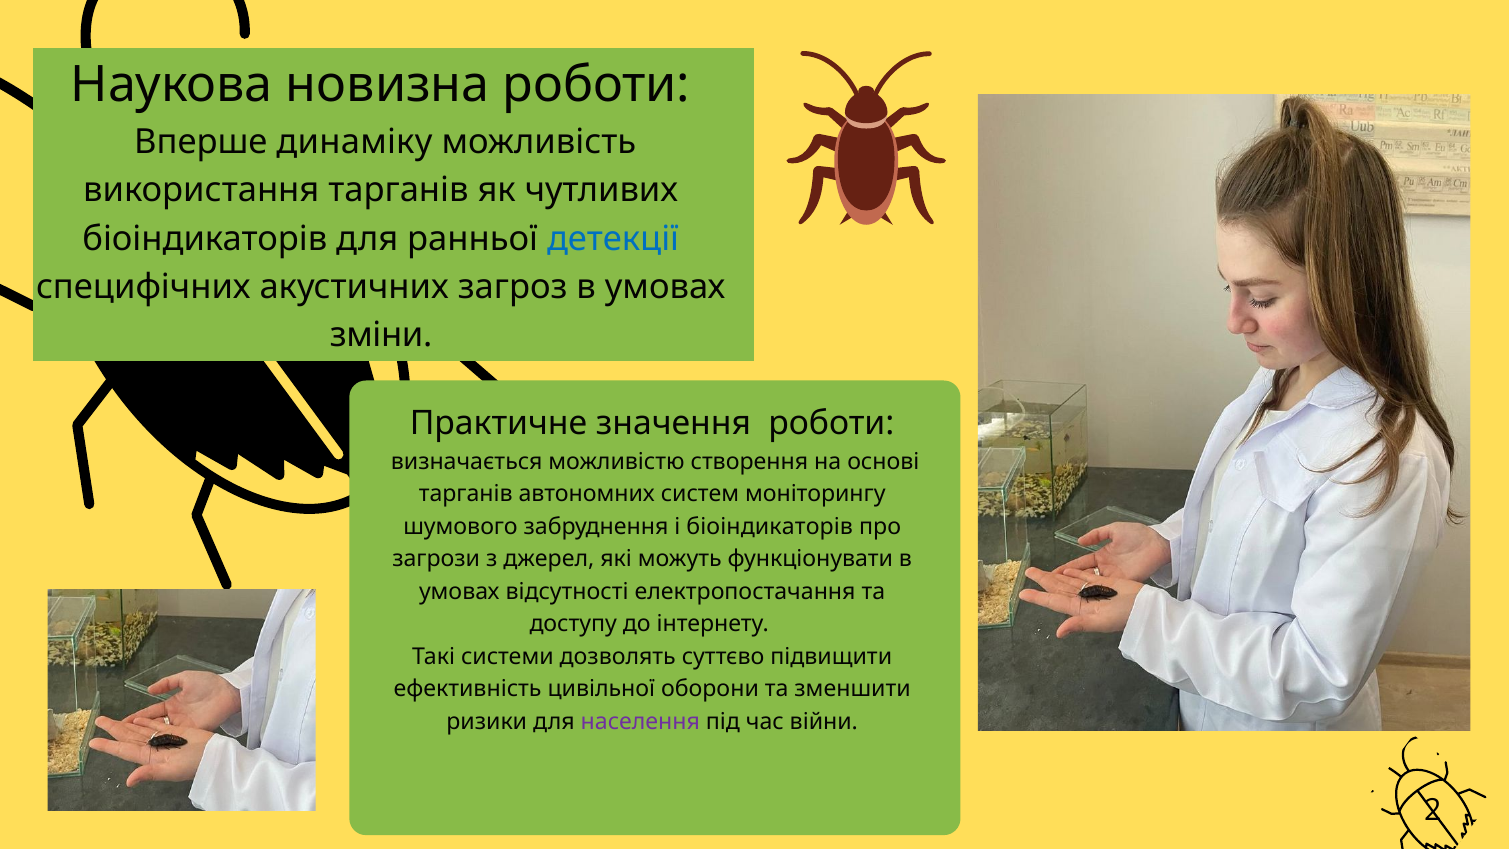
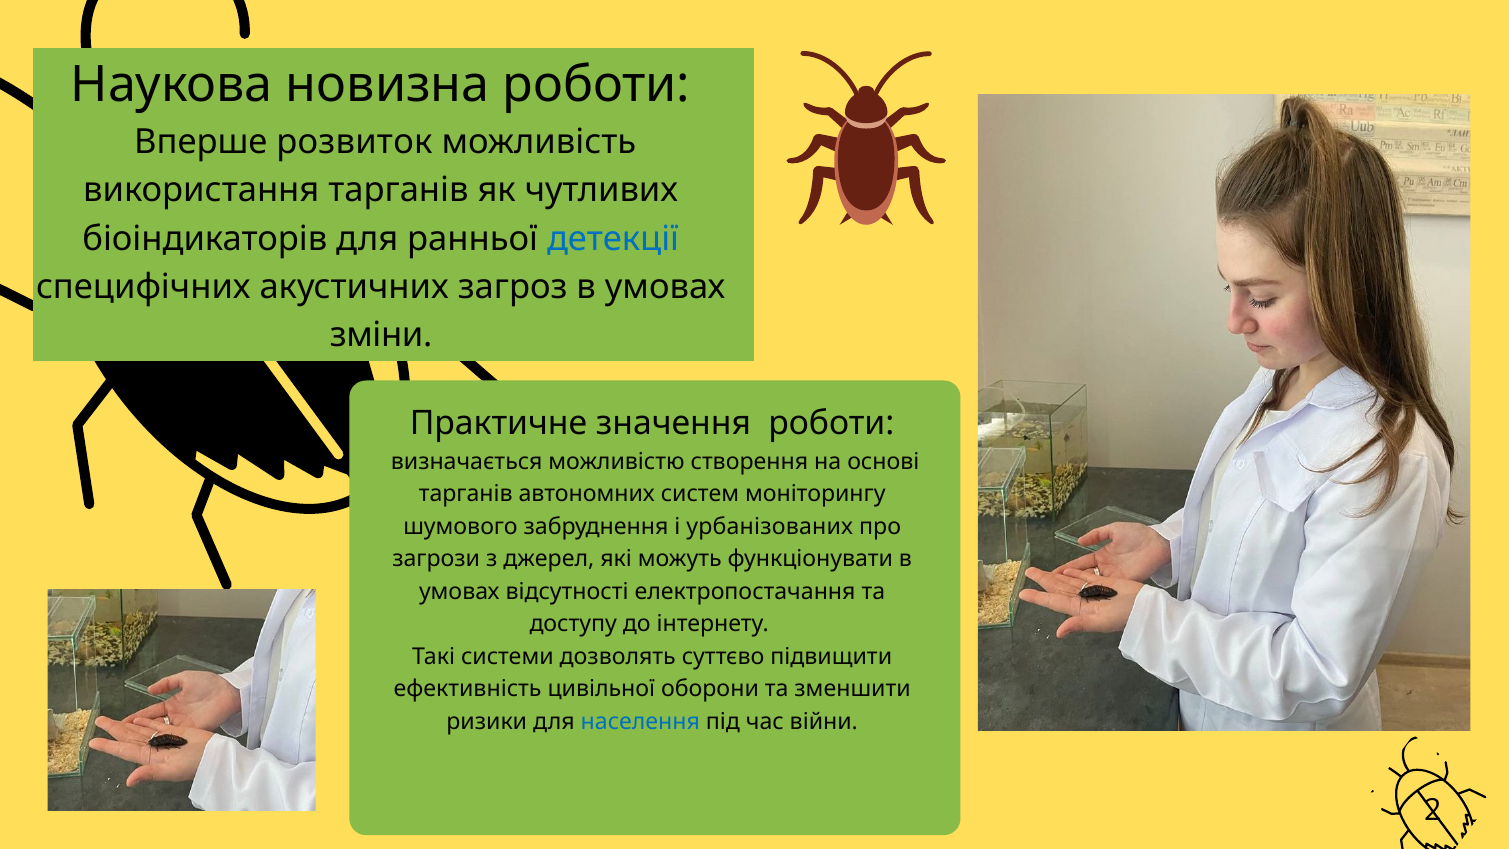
динаміку: динаміку -> розвиток (354, 142)
і біоіндикаторів: біоіндикаторів -> урбанізованих (770, 527)
населення colour: purple -> blue (640, 721)
